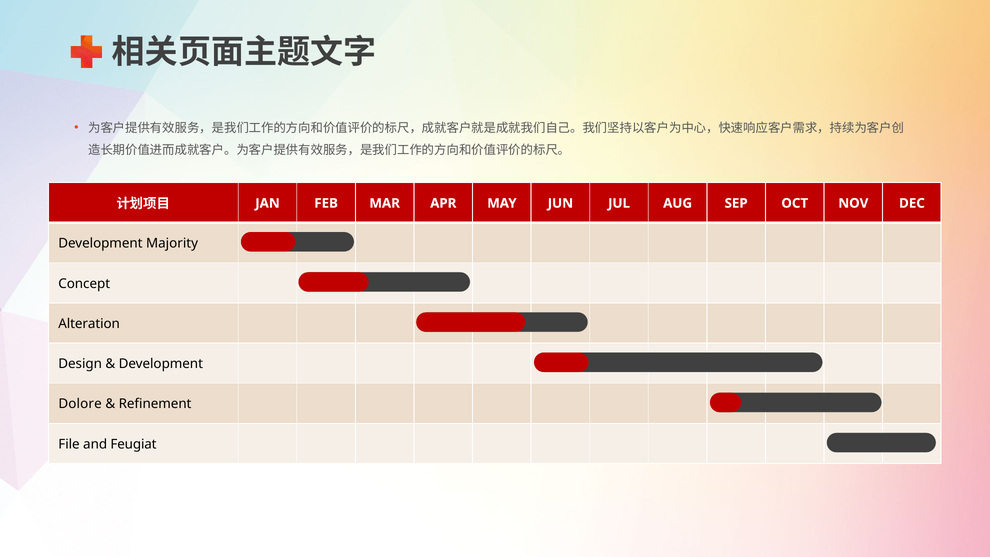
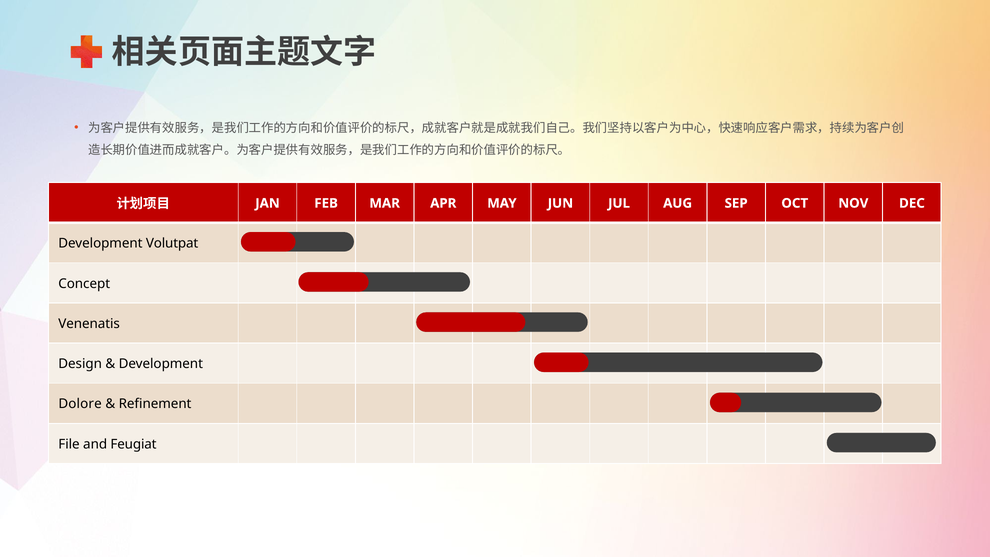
Majority: Majority -> Volutpat (172, 243)
Alteration: Alteration -> Venenatis (89, 324)
